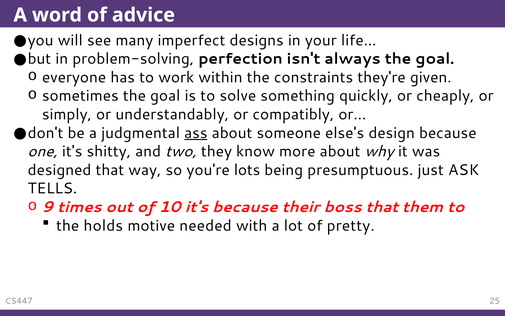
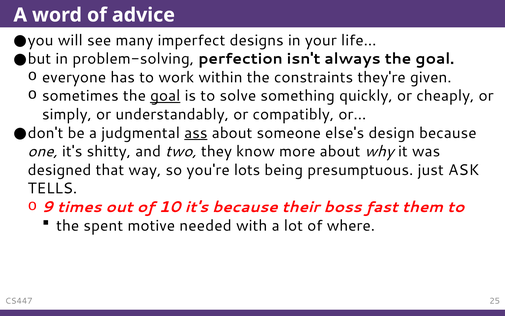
goal underline: none -> present (165, 96)
boss that: that -> fast (382, 207)
holds: holds -> spent (103, 225)
pretty: pretty -> where (351, 225)
